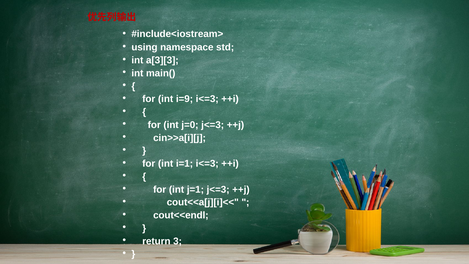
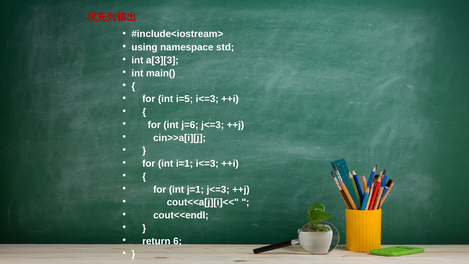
i=9: i=9 -> i=5 (184, 99)
j=0: j=0 -> j=6 (190, 125)
3: 3 -> 6 (178, 241)
